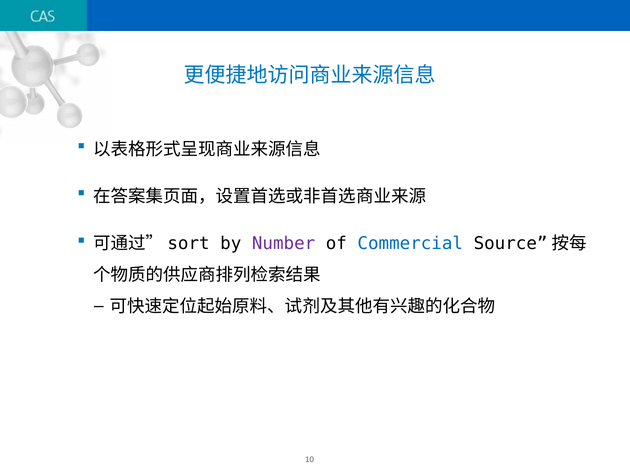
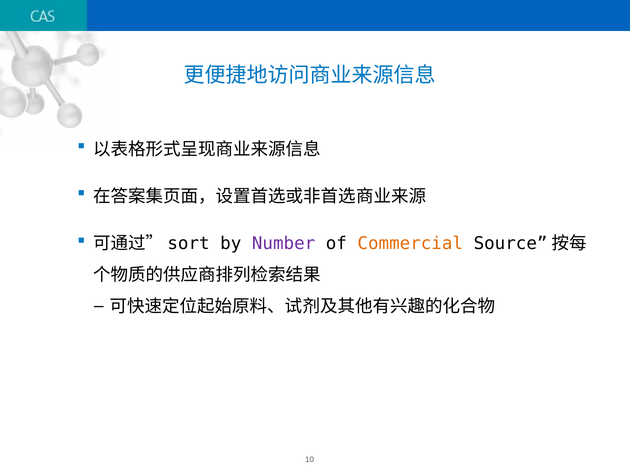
Commercial colour: blue -> orange (410, 244)
